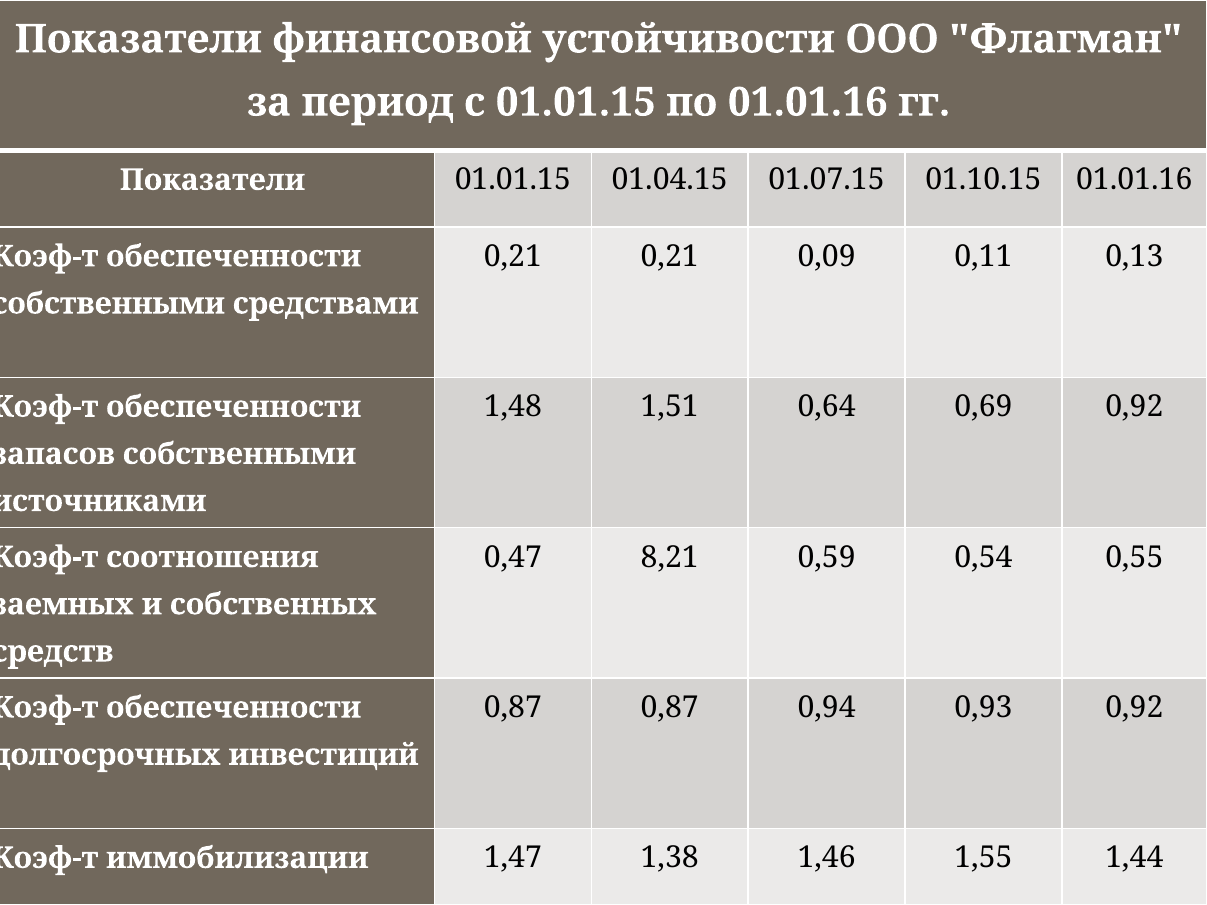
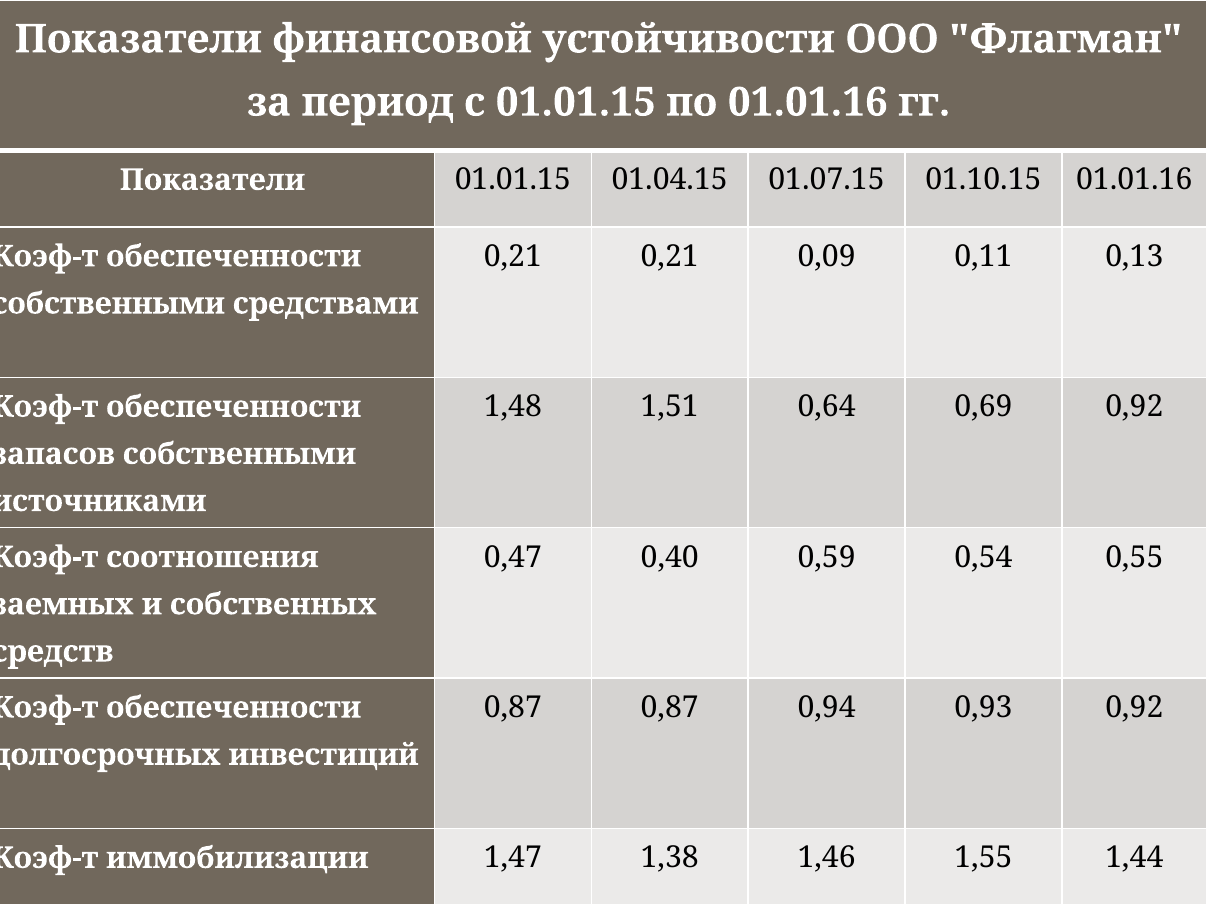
8,21: 8,21 -> 0,40 (670, 557)
